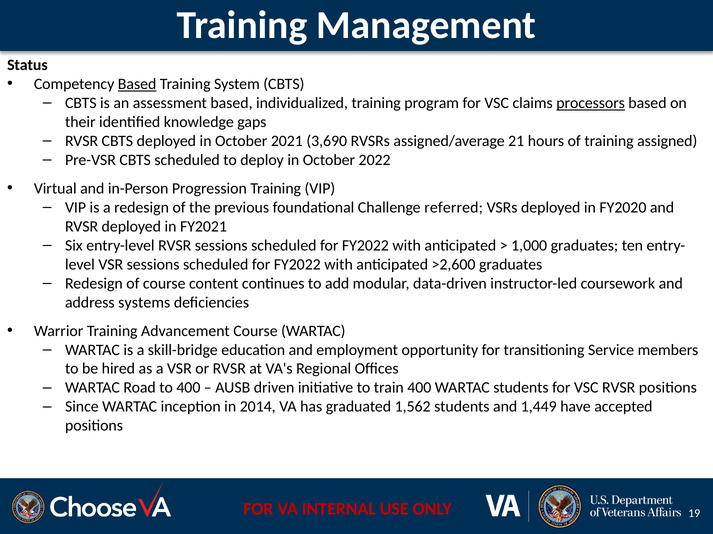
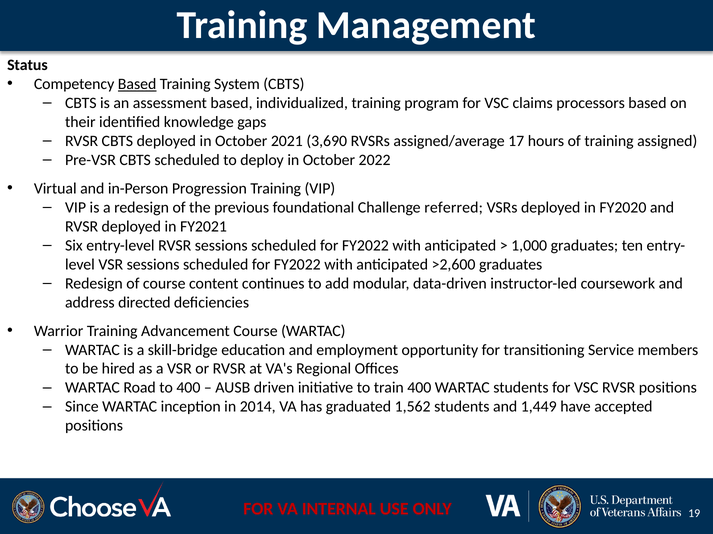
processors underline: present -> none (591, 103)
21: 21 -> 17 (516, 141)
systems: systems -> directed (144, 303)
